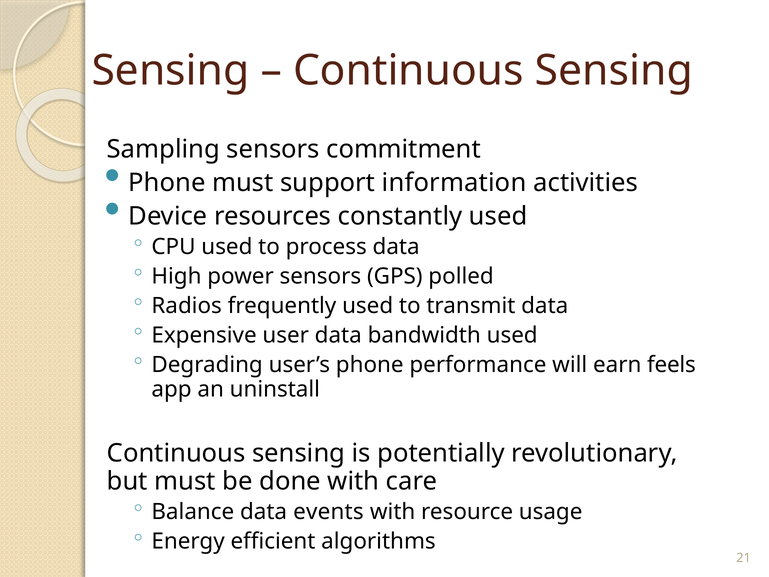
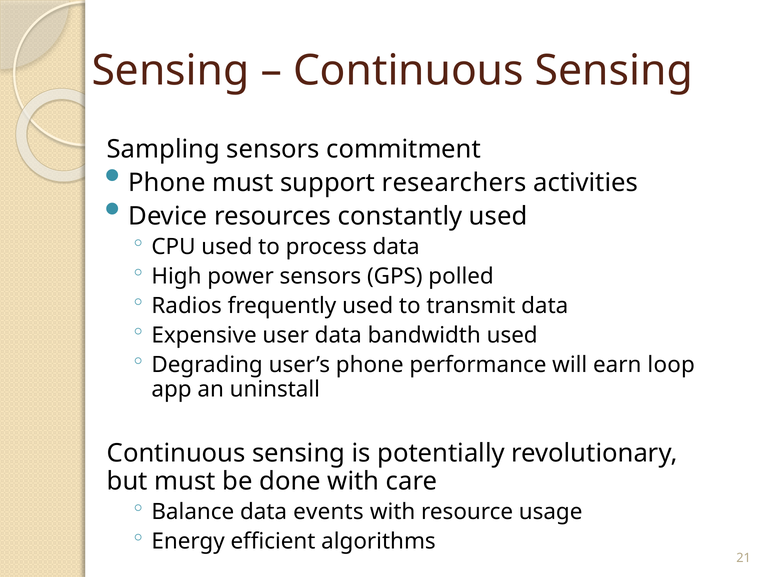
information: information -> researchers (454, 183)
feels: feels -> loop (671, 365)
